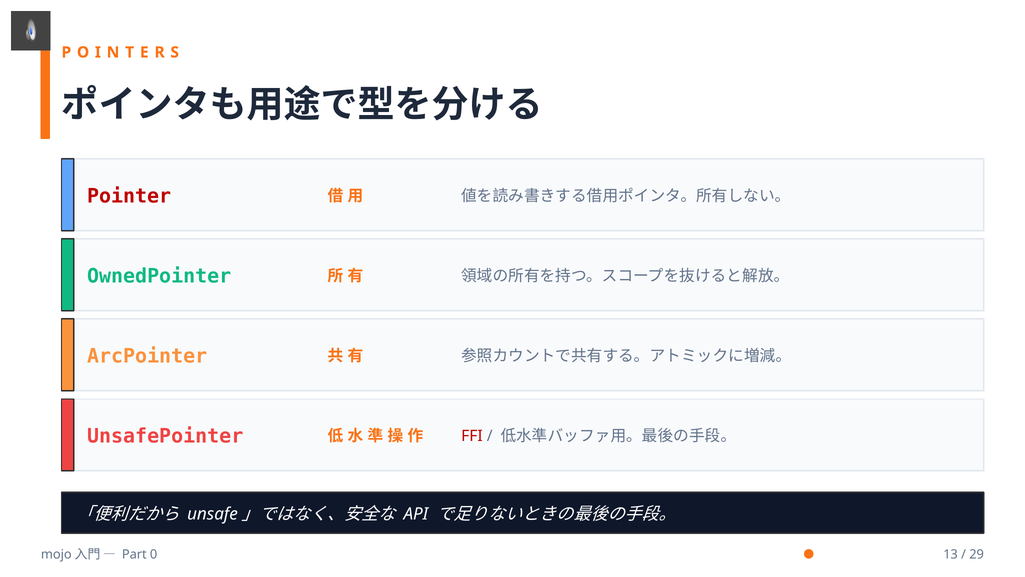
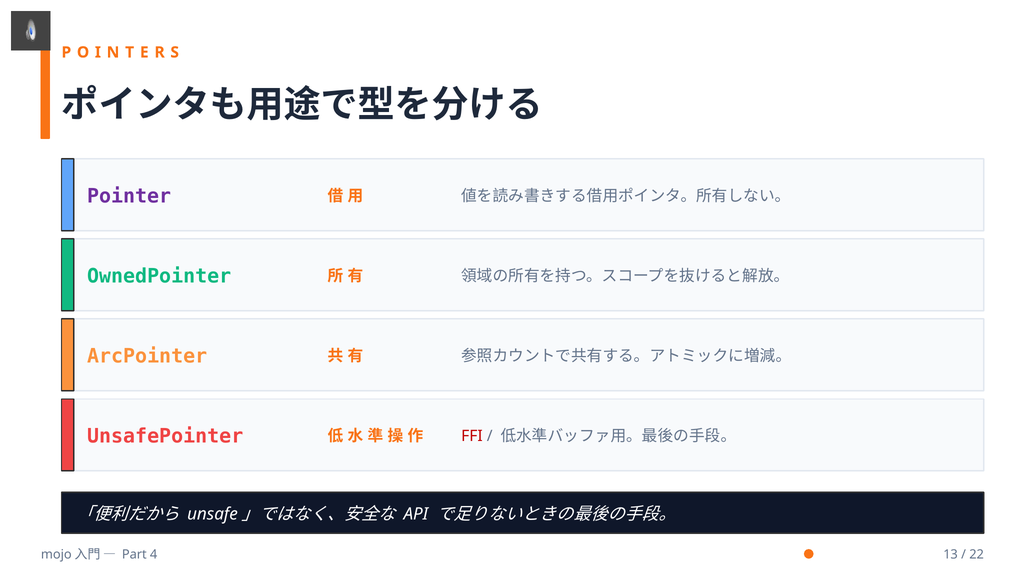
Pointer colour: red -> purple (129, 196)
0: 0 -> 4 (154, 554)
29: 29 -> 22 (977, 554)
